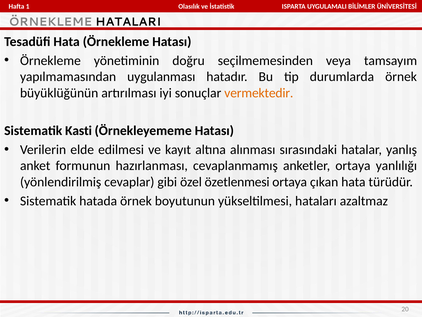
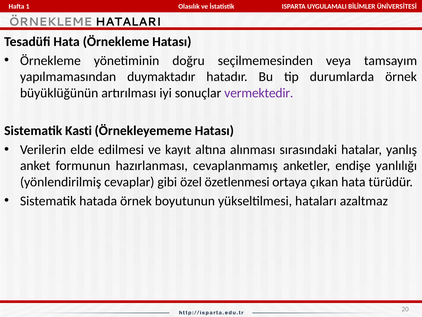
uygulanması: uygulanması -> duymaktadır (161, 77)
vermektedir colour: orange -> purple (259, 93)
anketler ortaya: ortaya -> endişe (353, 166)
